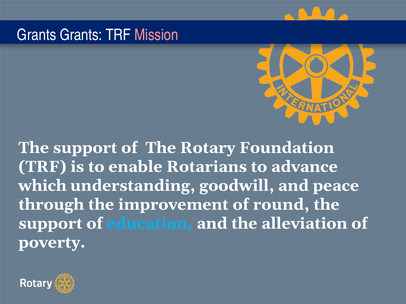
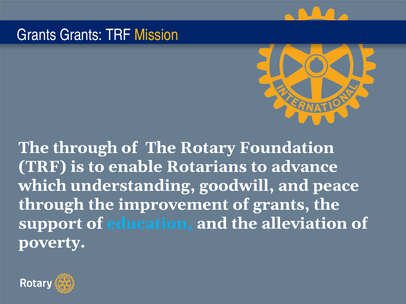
Mission colour: pink -> yellow (156, 35)
support: support -> through (85, 148)
of round: round -> grants (281, 205)
